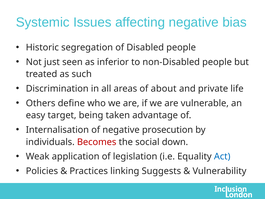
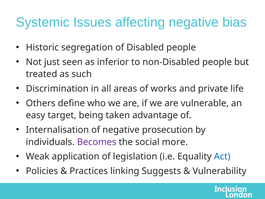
about: about -> works (164, 89)
Becomes colour: red -> purple (97, 142)
down: down -> more (175, 142)
